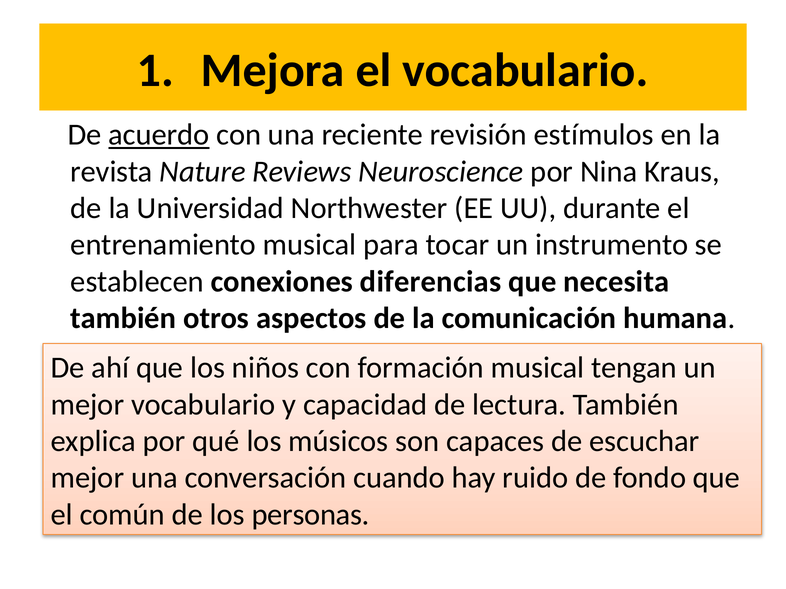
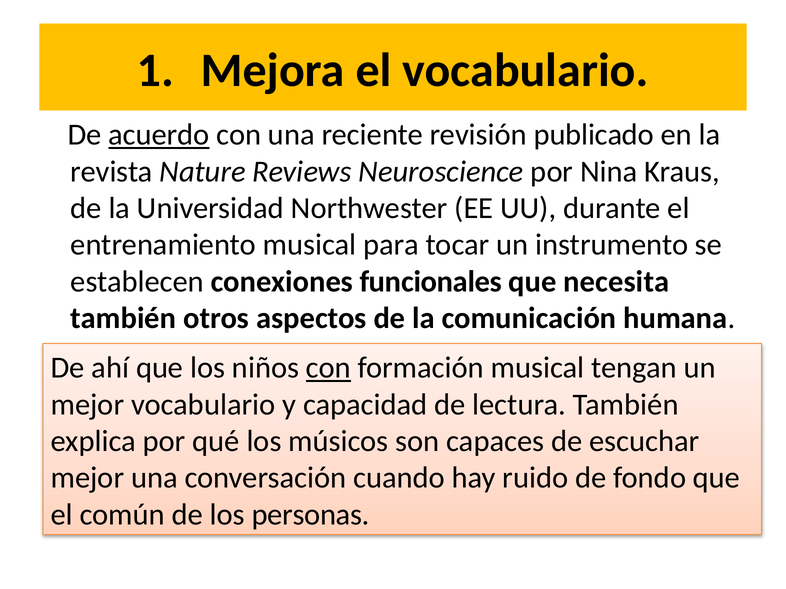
estímulos: estímulos -> publicado (594, 135)
diferencias: diferencias -> funcionales (431, 282)
con underline: none -> present (328, 368)
